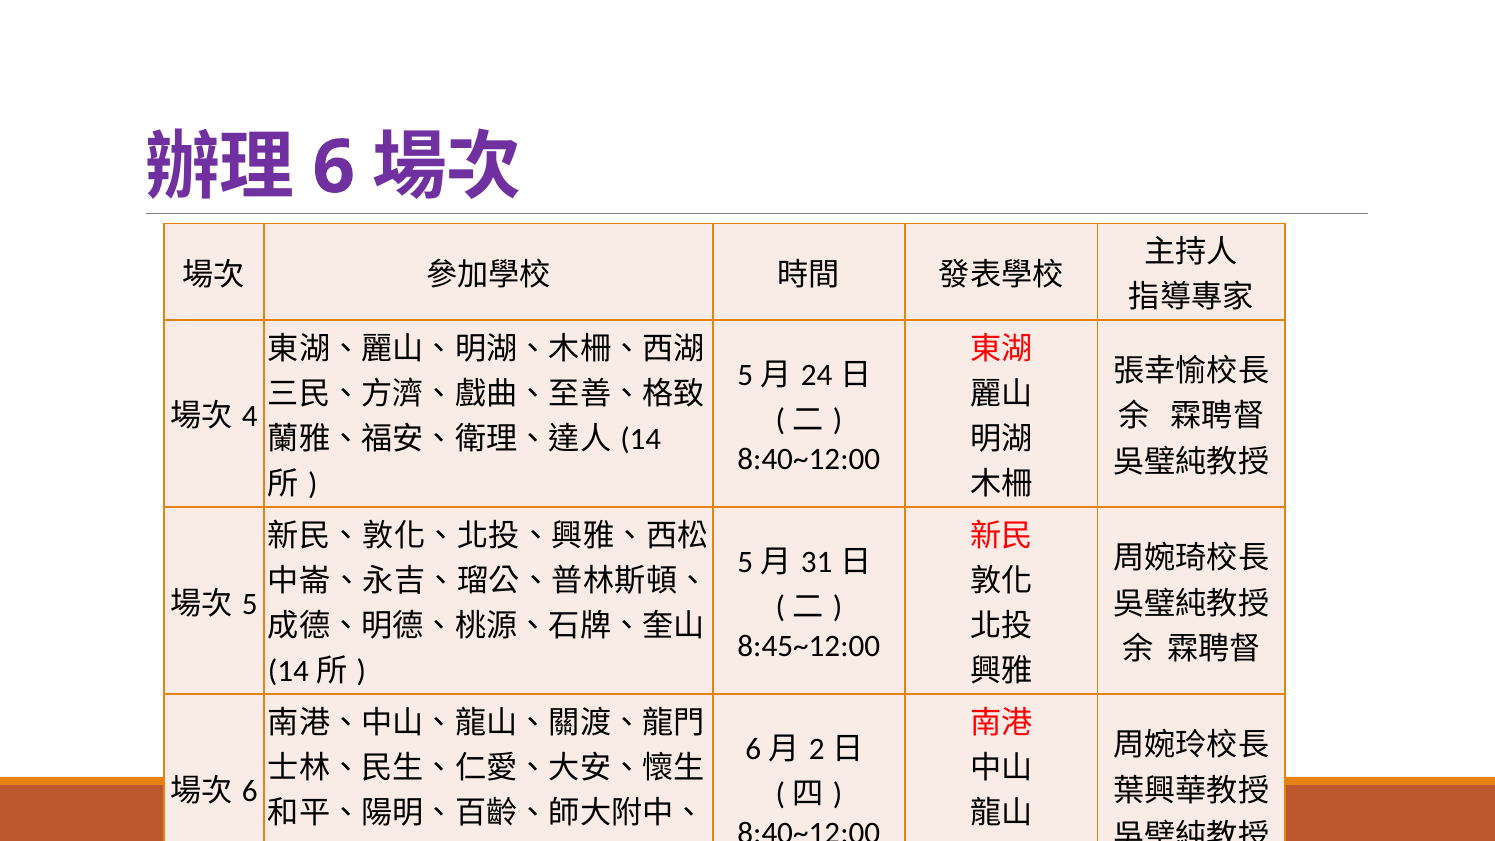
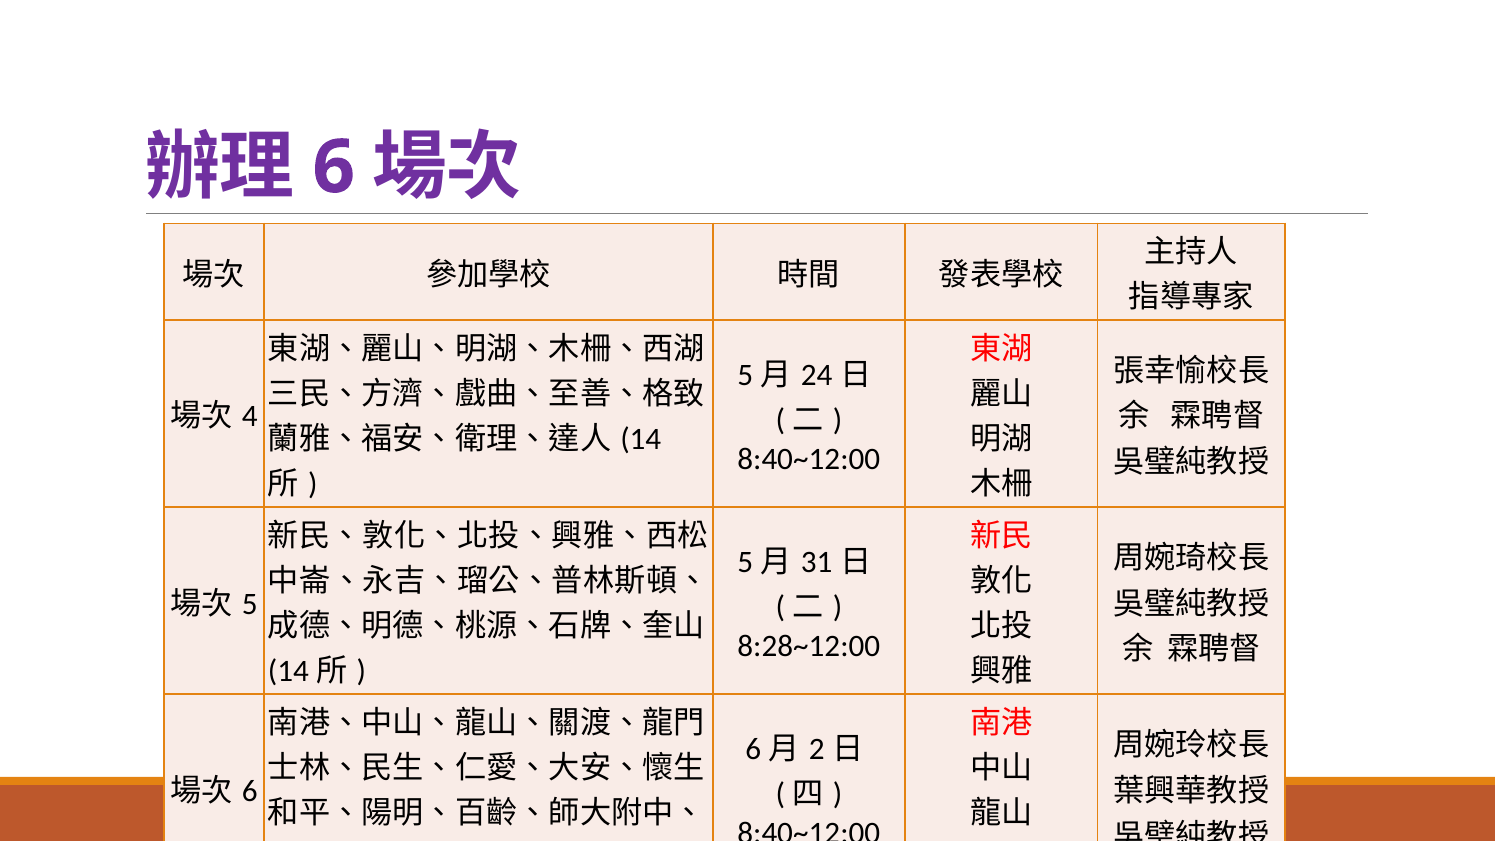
8:45~12:00: 8:45~12:00 -> 8:28~12:00 (809, 646)
